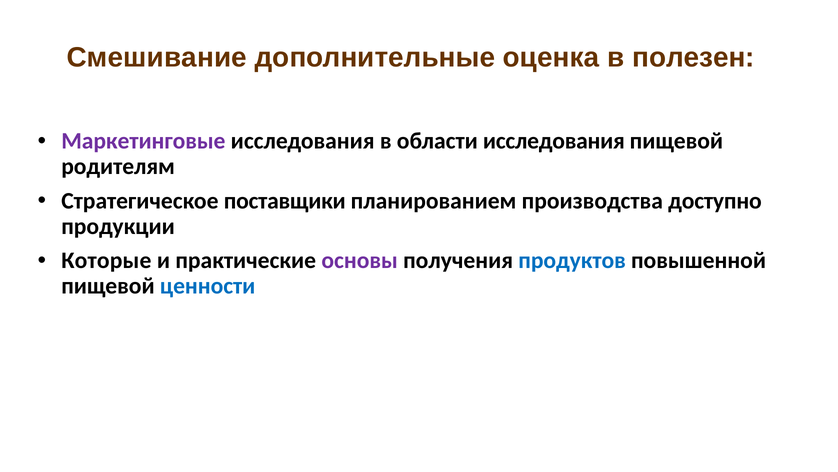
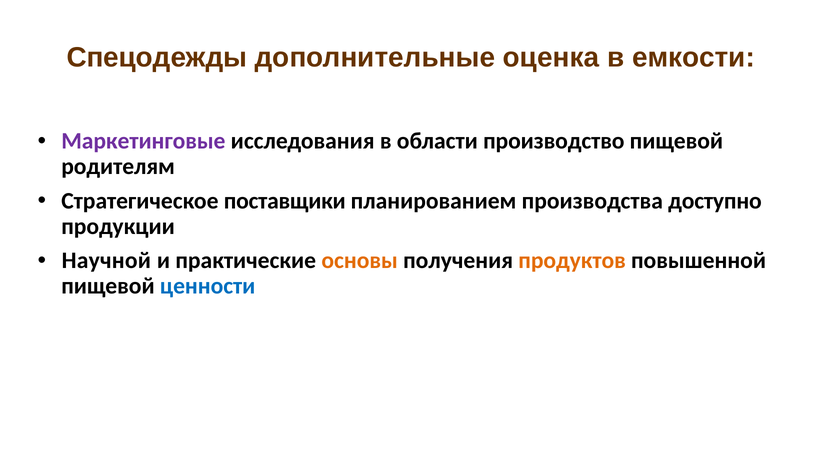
Смешивание: Смешивание -> Спецодежды (157, 58)
полезен: полезен -> емкости (693, 58)
области исследования: исследования -> производство (554, 141)
Которые: Которые -> Научной (106, 260)
основы colour: purple -> orange (360, 260)
продуктов colour: blue -> orange (572, 260)
